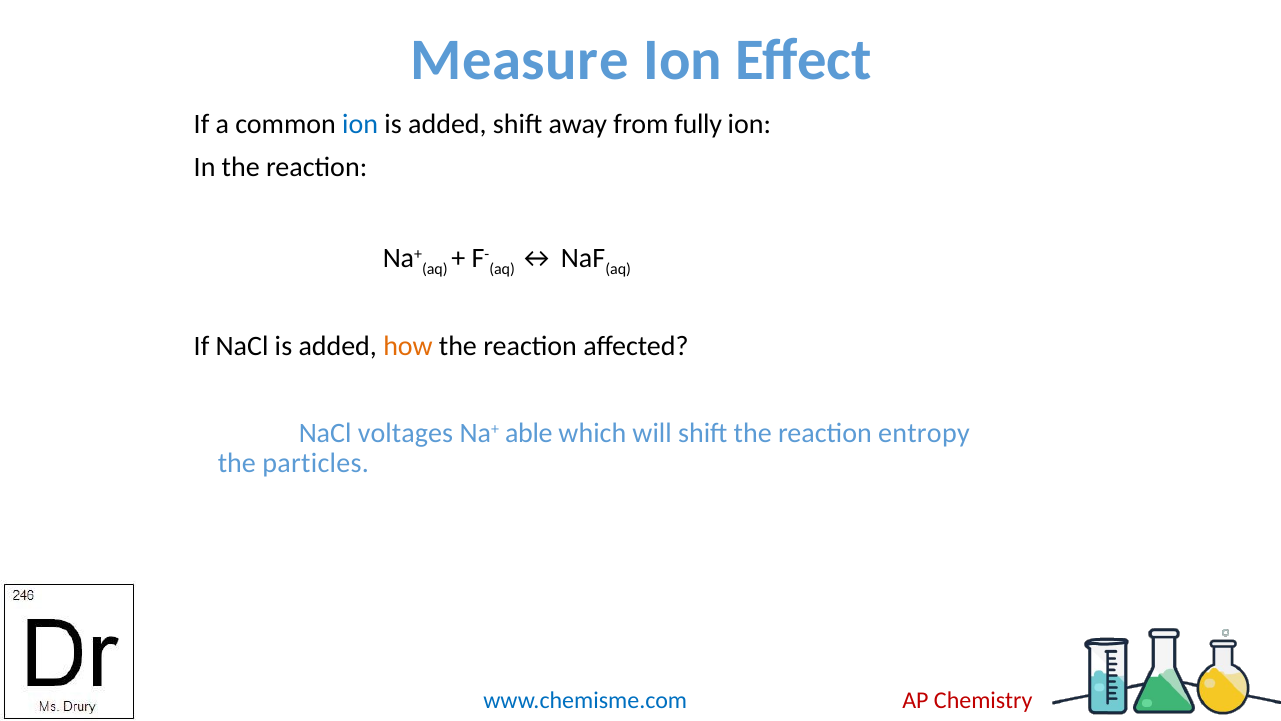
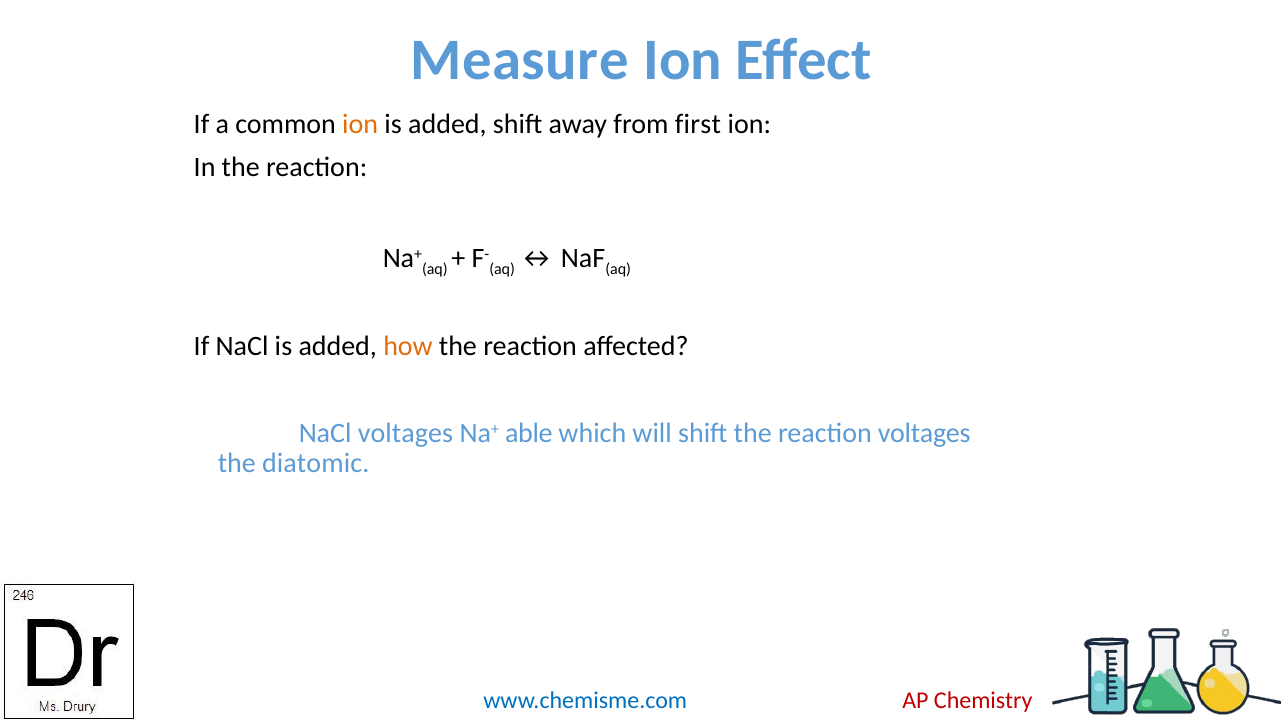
ion colour: blue -> orange (360, 124)
fully: fully -> first (698, 124)
reaction entropy: entropy -> voltages (924, 433)
particles: particles -> diatomic (316, 463)
